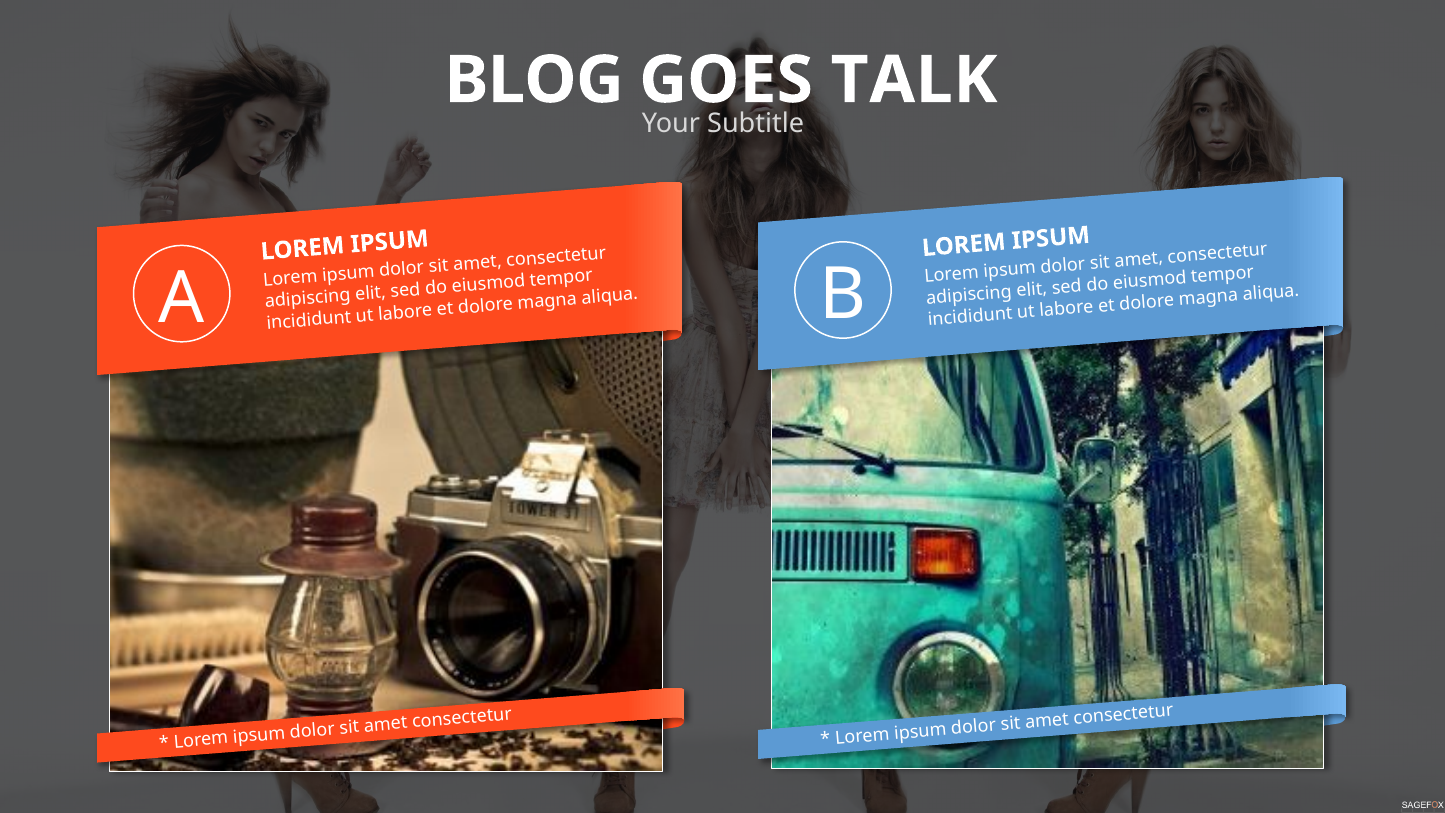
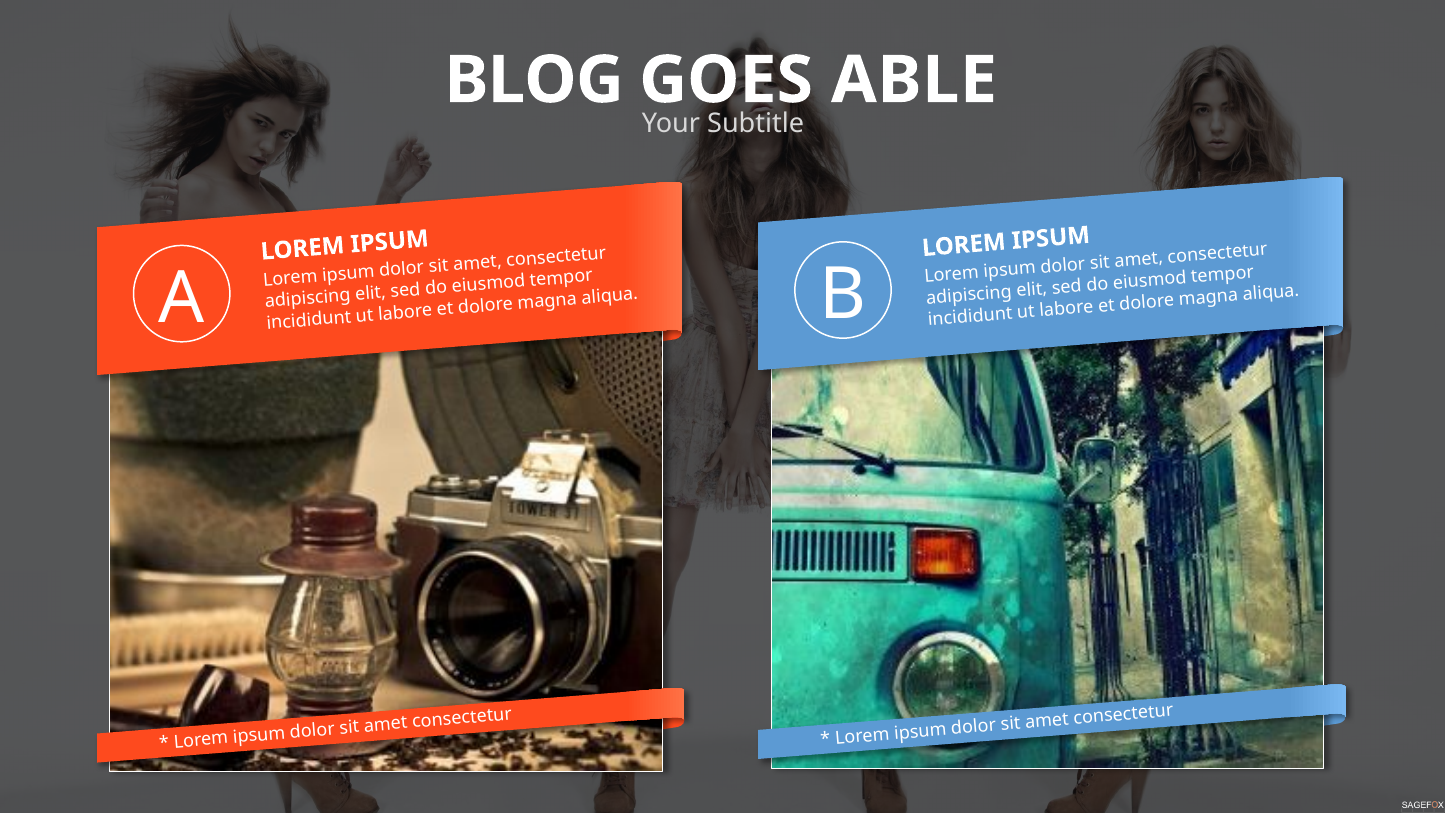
TALK: TALK -> ABLE (914, 80)
